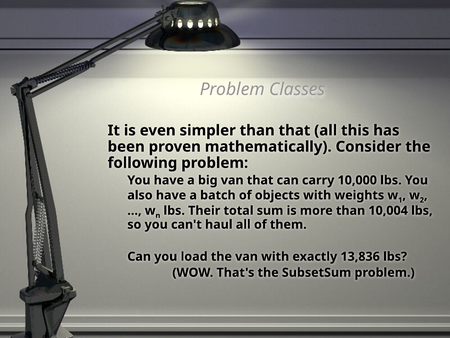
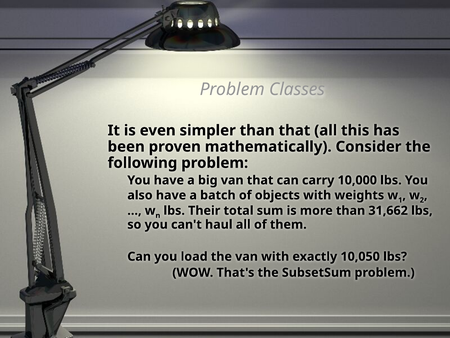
10,004: 10,004 -> 31,662 (388, 210)
13,836: 13,836 -> 10,050 (360, 256)
